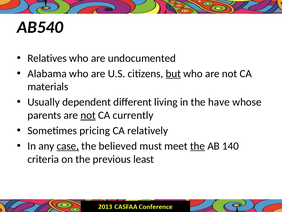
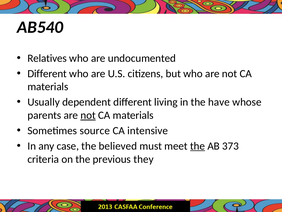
Alabama: Alabama -> Different (47, 73)
but underline: present -> none (173, 73)
currently: currently -> materials (133, 115)
pricing: pricing -> source (95, 130)
relatively: relatively -> intensive (148, 130)
case underline: present -> none (68, 146)
140: 140 -> 373 (231, 146)
least: least -> they (144, 159)
